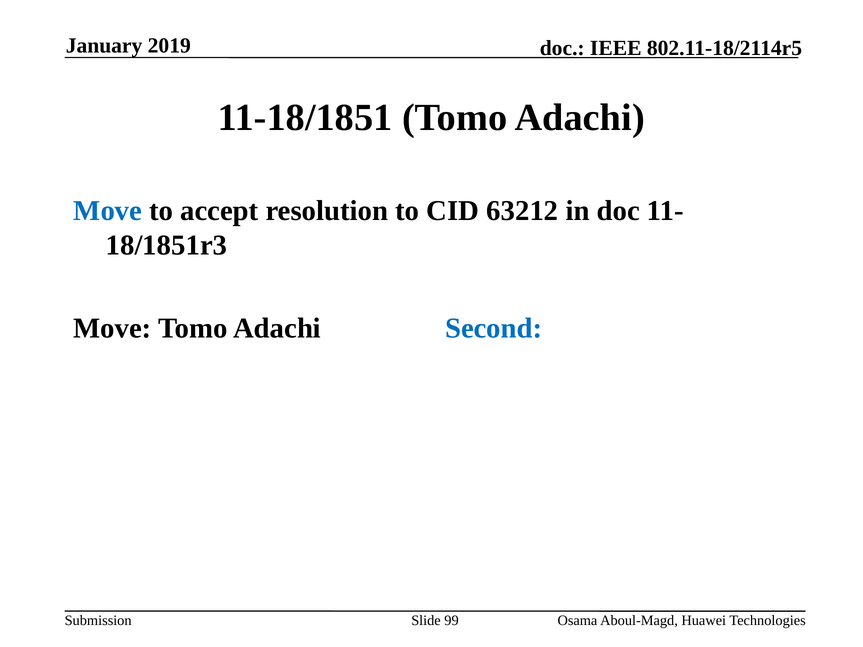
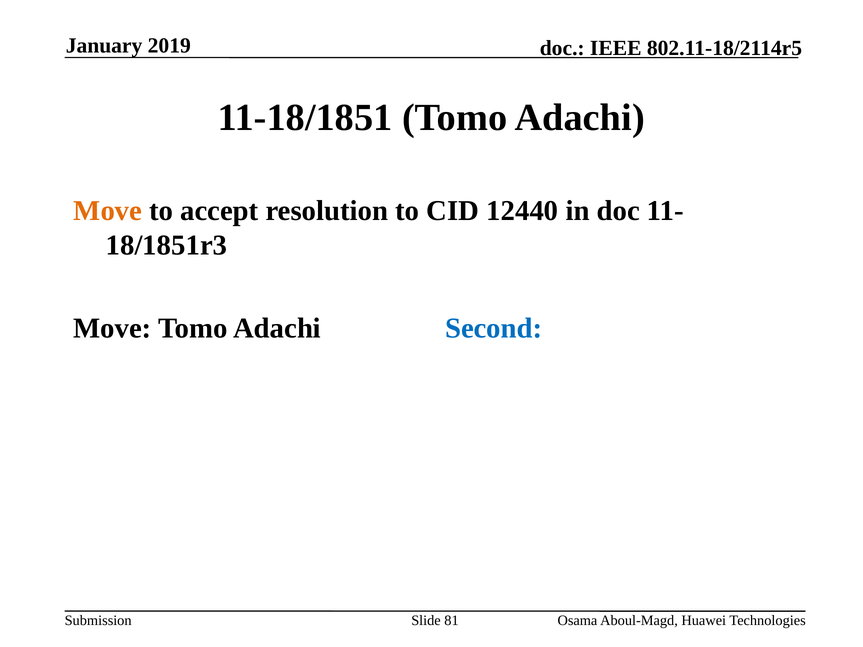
Move colour: blue -> orange (108, 211)
63212: 63212 -> 12440 (522, 211)
99: 99 -> 81 (452, 621)
